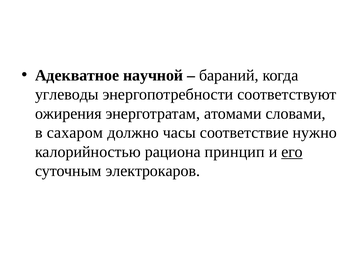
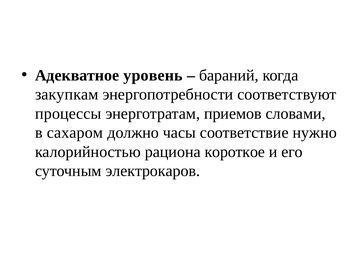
научной: научной -> уровень (153, 75)
углеводы: углеводы -> закупкам (67, 94)
ожирения: ожирения -> процессы (68, 114)
атомами: атомами -> приемов (233, 114)
принцип: принцип -> короткое (235, 152)
его underline: present -> none (292, 152)
